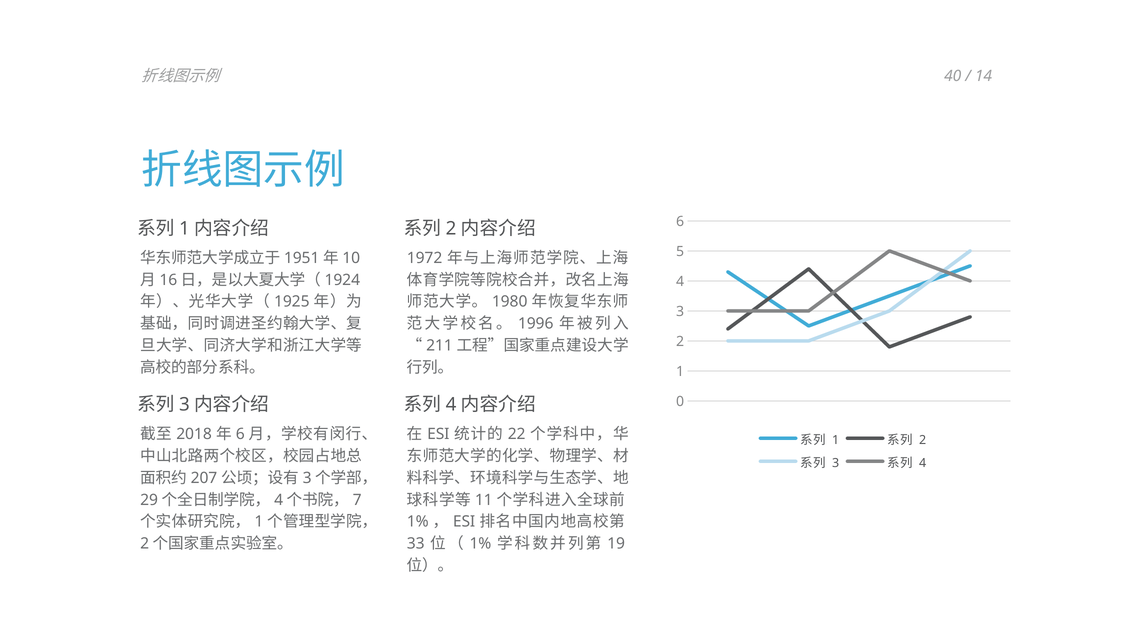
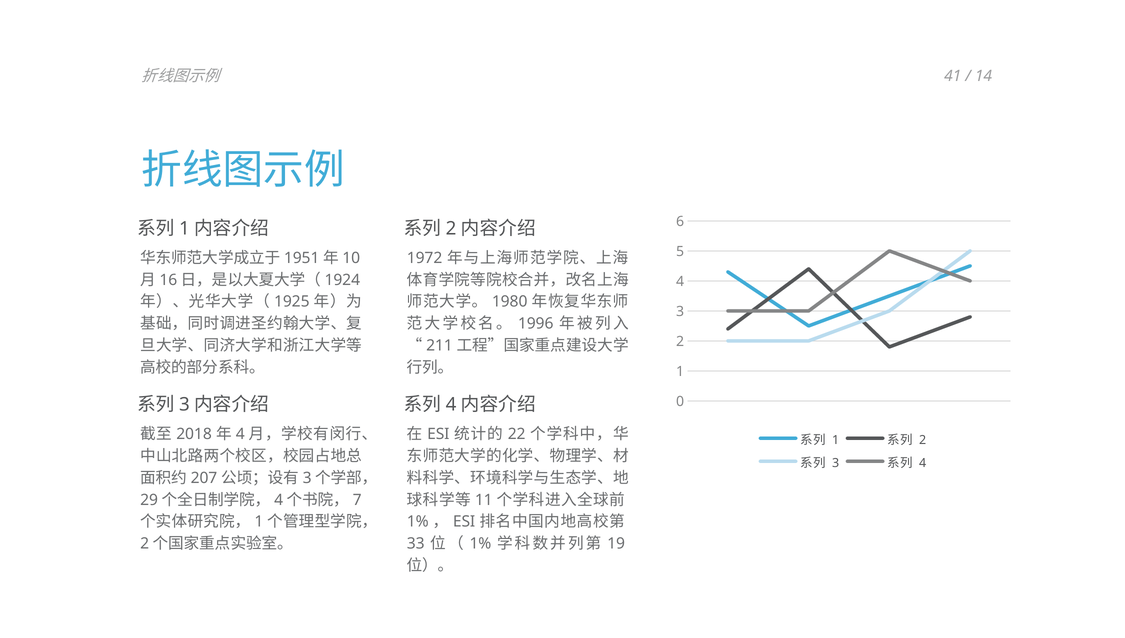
40: 40 -> 41 (953, 76)
6: 6 -> 4 (240, 434)
